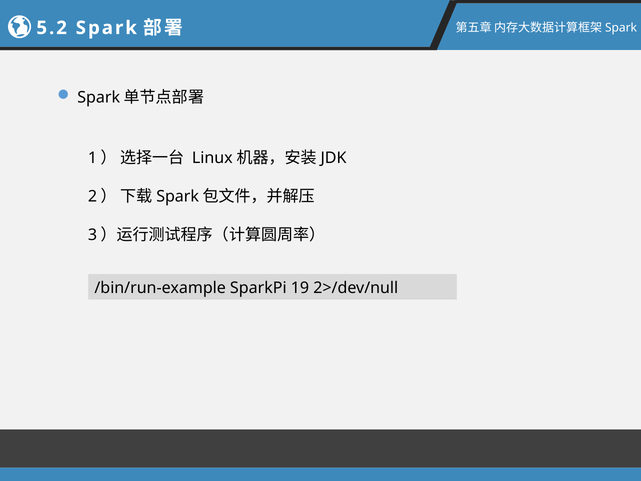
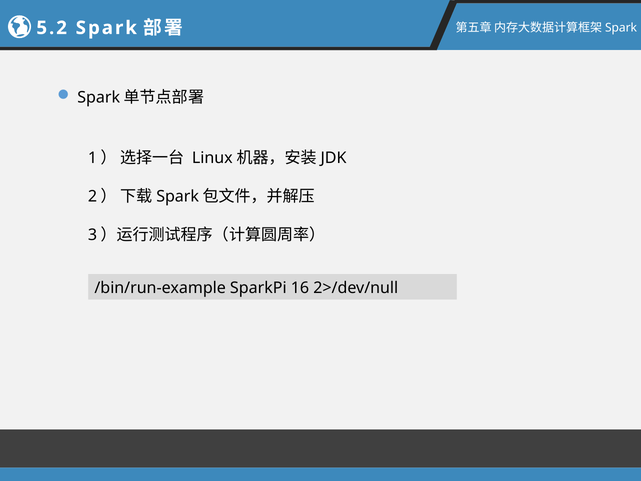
19: 19 -> 16 (300, 288)
